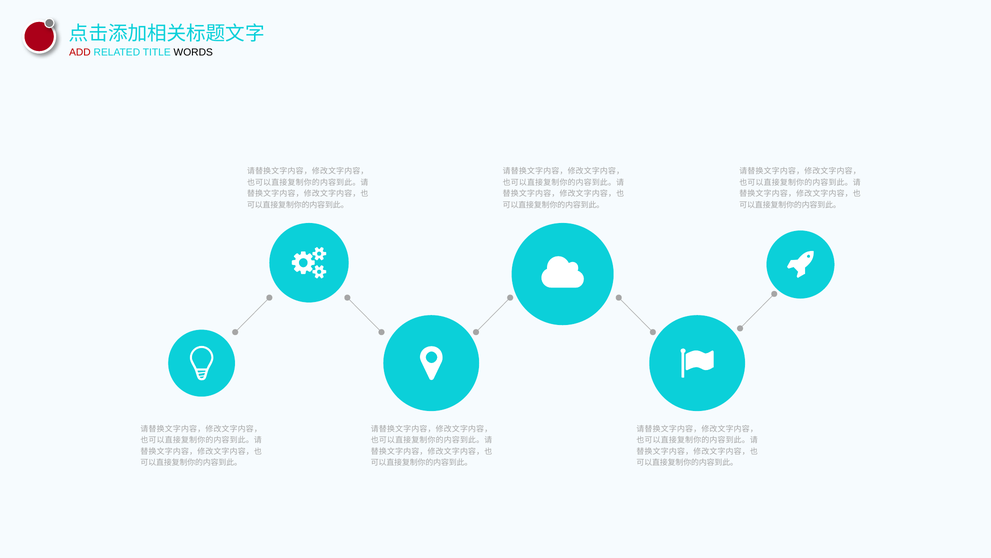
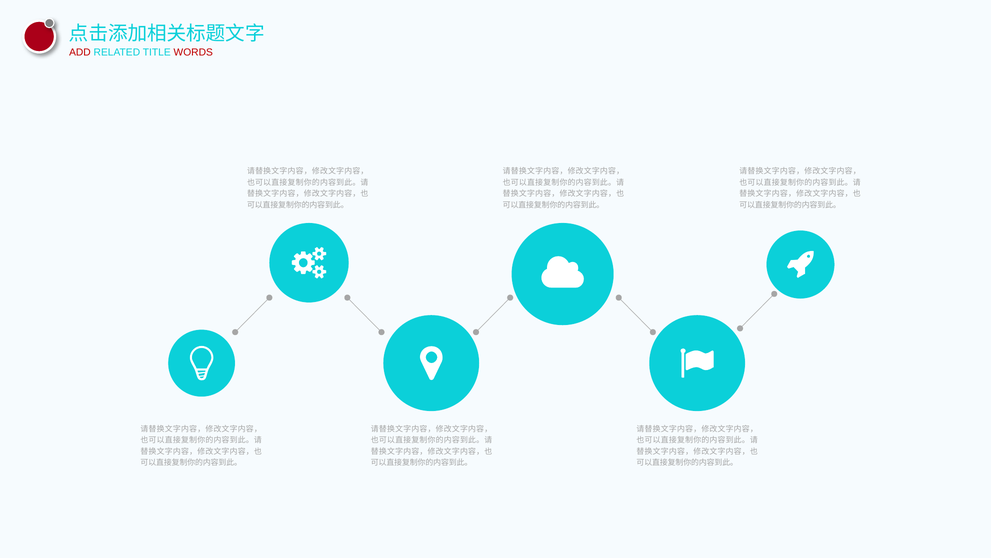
WORDS colour: black -> red (193, 52)
